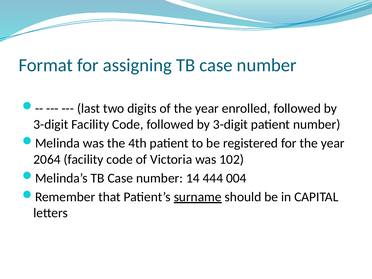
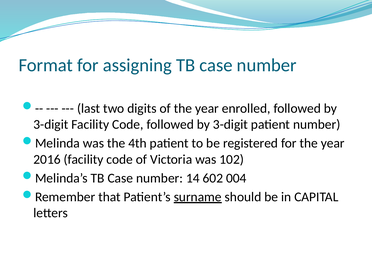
2064: 2064 -> 2016 (47, 159)
444: 444 -> 602 (213, 178)
